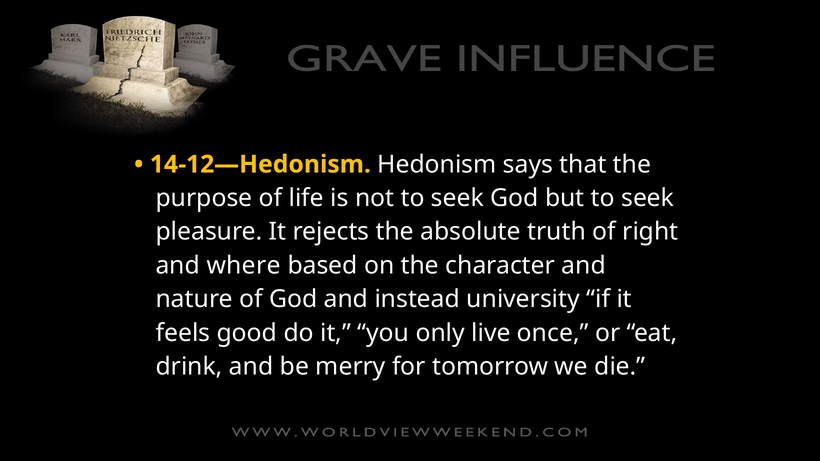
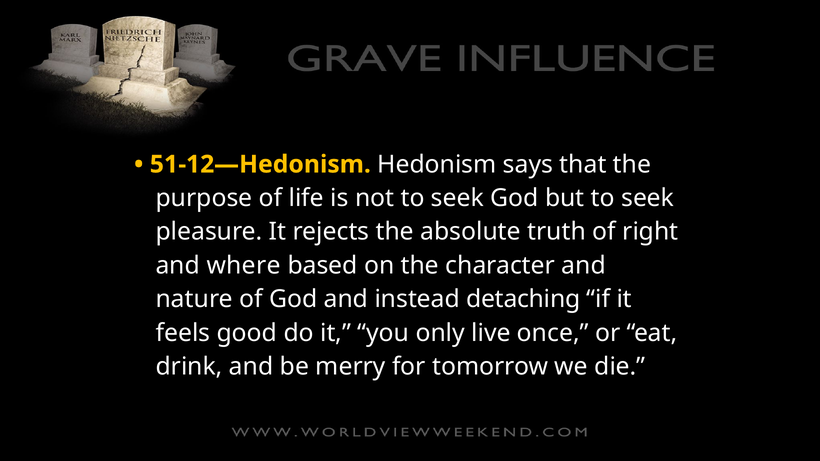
14-12—Hedonism: 14-12—Hedonism -> 51-12—Hedonism (260, 164)
university: university -> detaching (523, 299)
